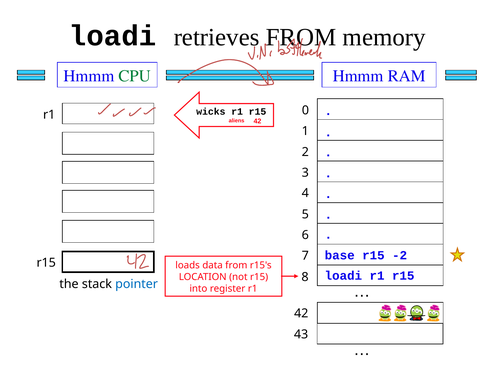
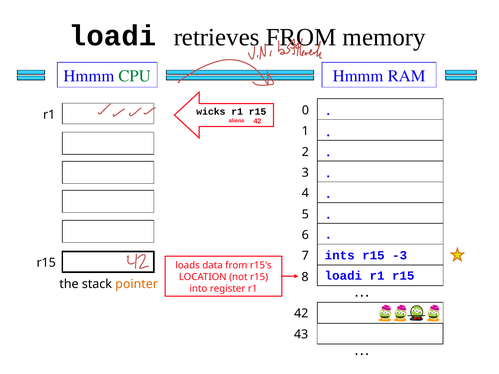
base: base -> ints (340, 256)
-2: -2 -> -3 (400, 256)
pointer colour: blue -> orange (137, 284)
